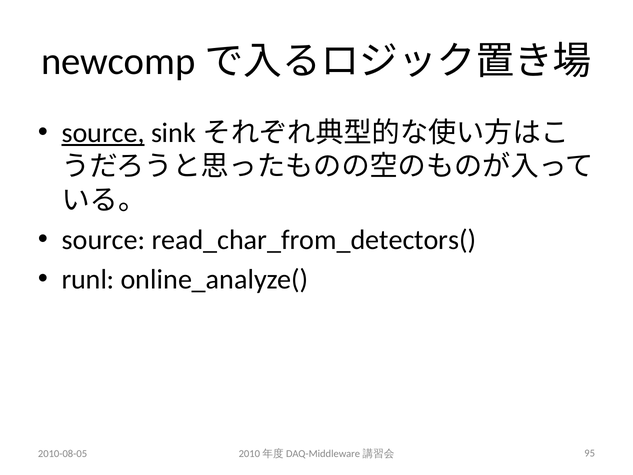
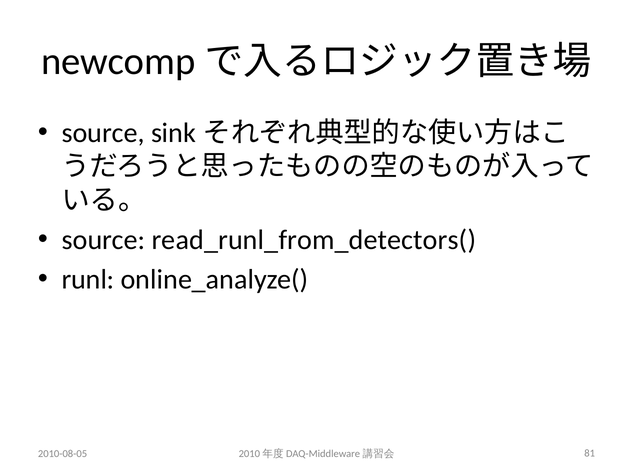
source underline: present -> none (103, 133)
read_char_from_detectors(: read_char_from_detectors( -> read_runl_from_detectors( (314, 240)
95: 95 -> 81 (590, 453)
